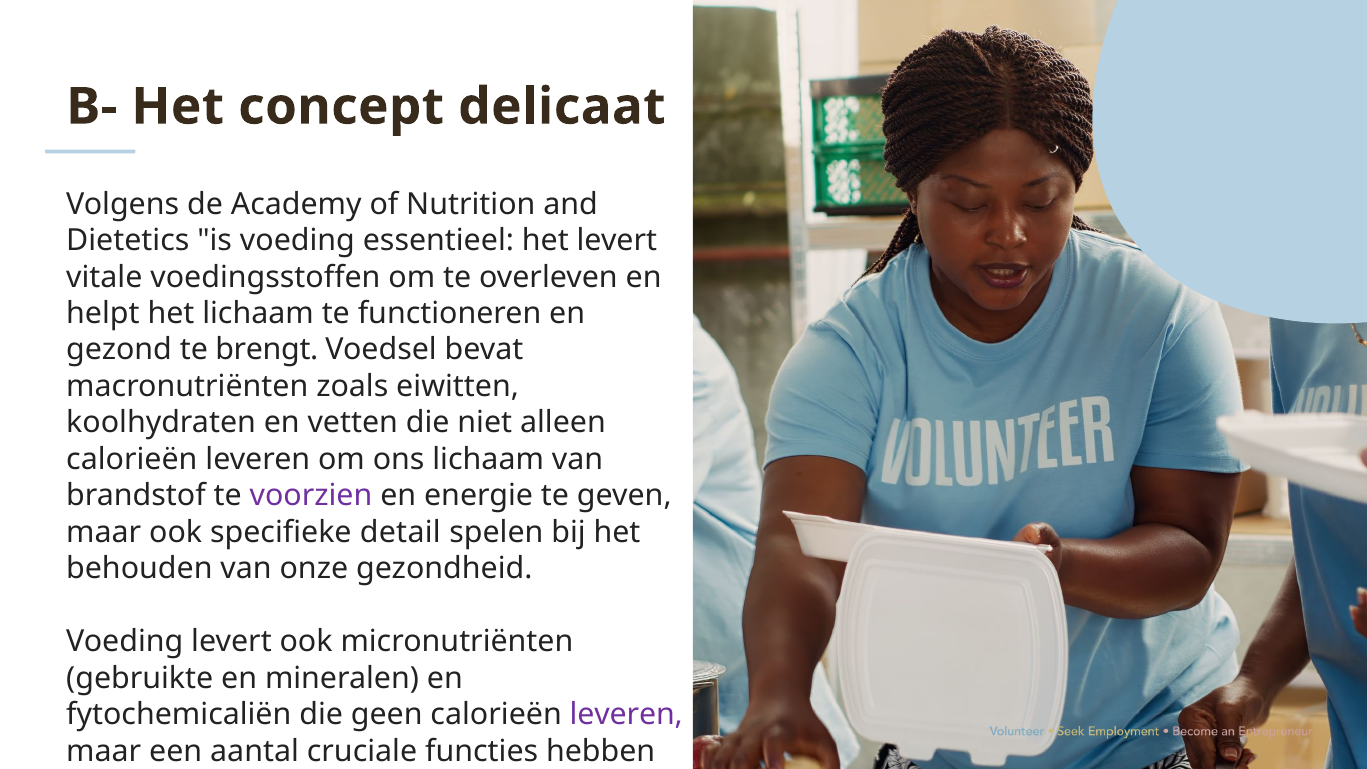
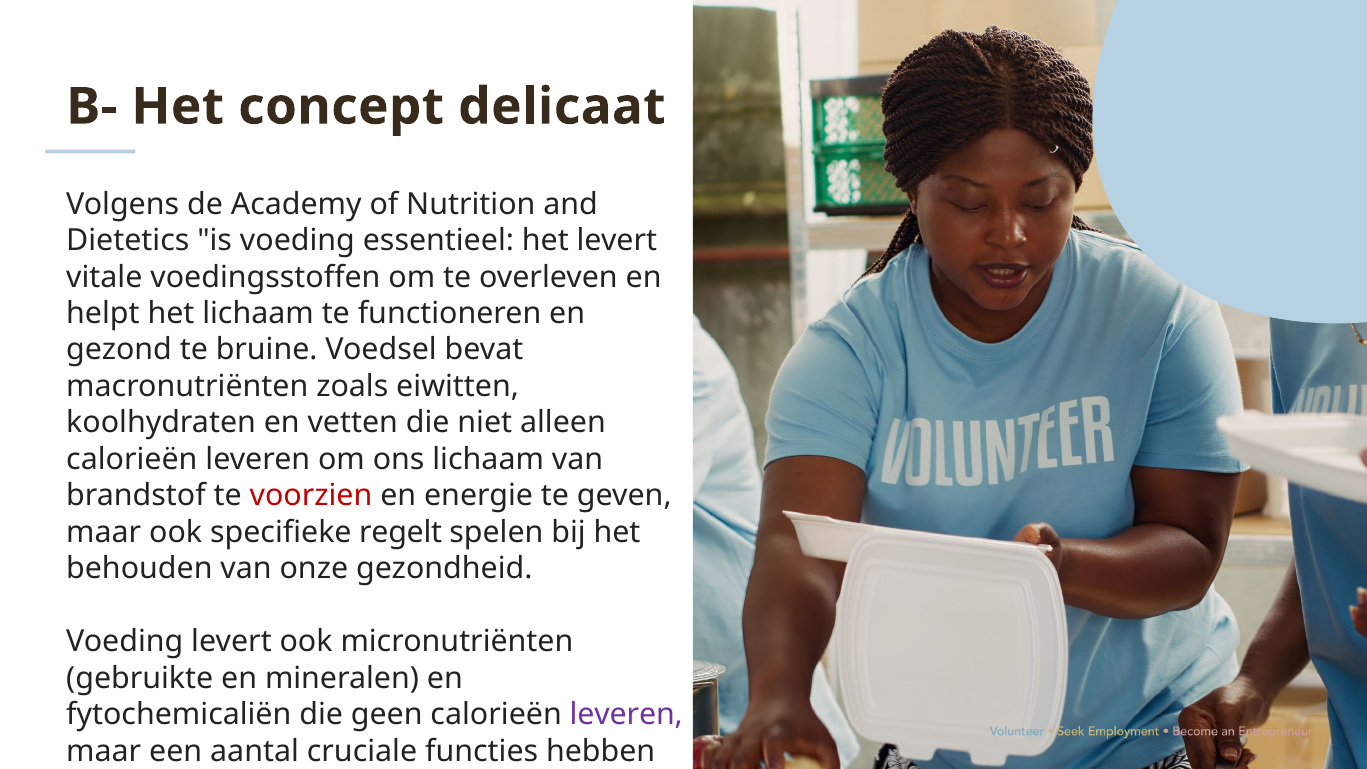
brengt: brengt -> bruine (267, 350)
voorzien colour: purple -> red (311, 496)
detail: detail -> regelt (401, 532)
